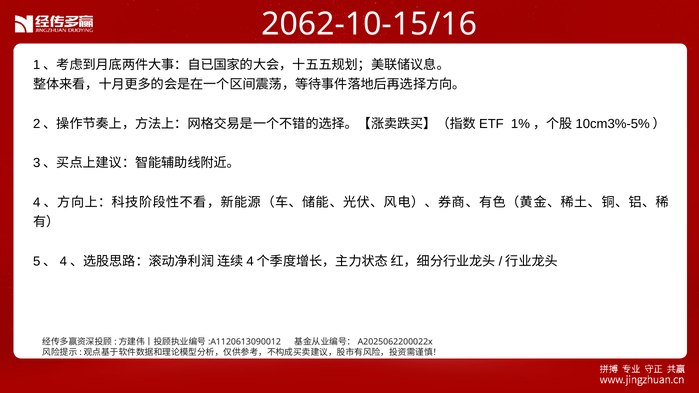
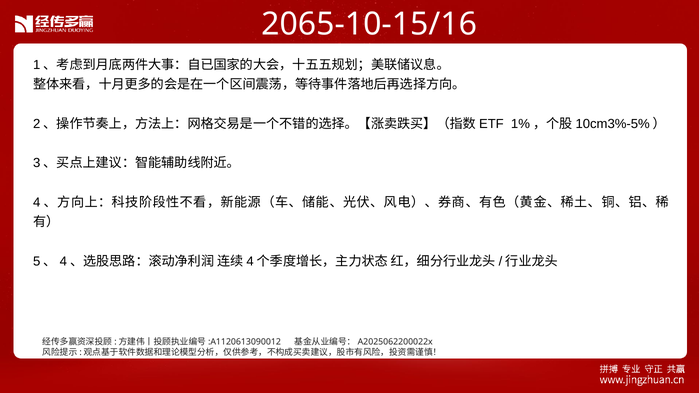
2062-10-15/16: 2062-10-15/16 -> 2065-10-15/16 (369, 24)
